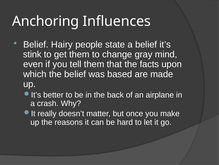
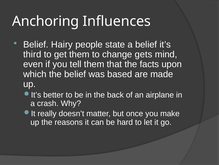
stink: stink -> third (32, 54)
gray: gray -> gets (143, 54)
